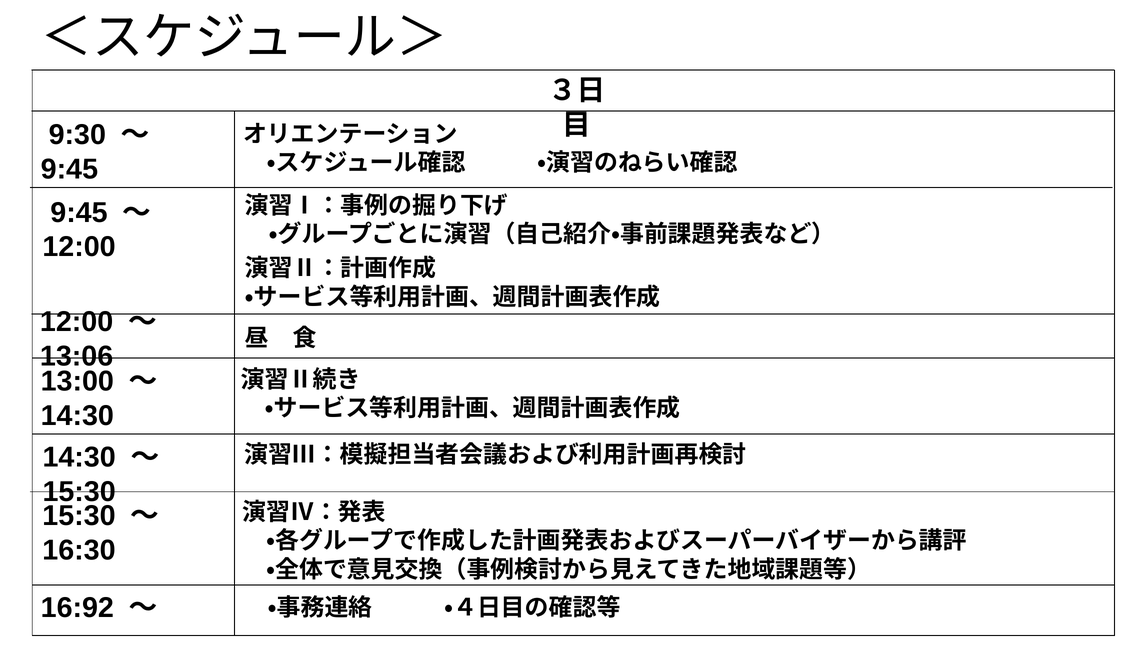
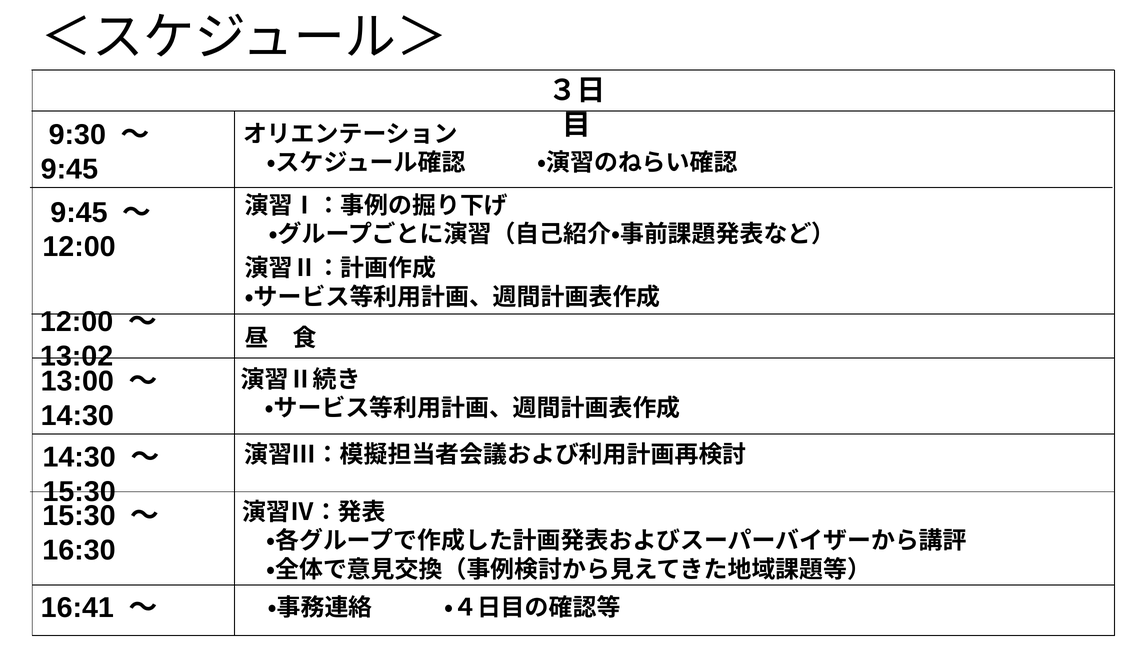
13:06: 13:06 -> 13:02 (77, 356)
16:92: 16:92 -> 16:41 (77, 608)
